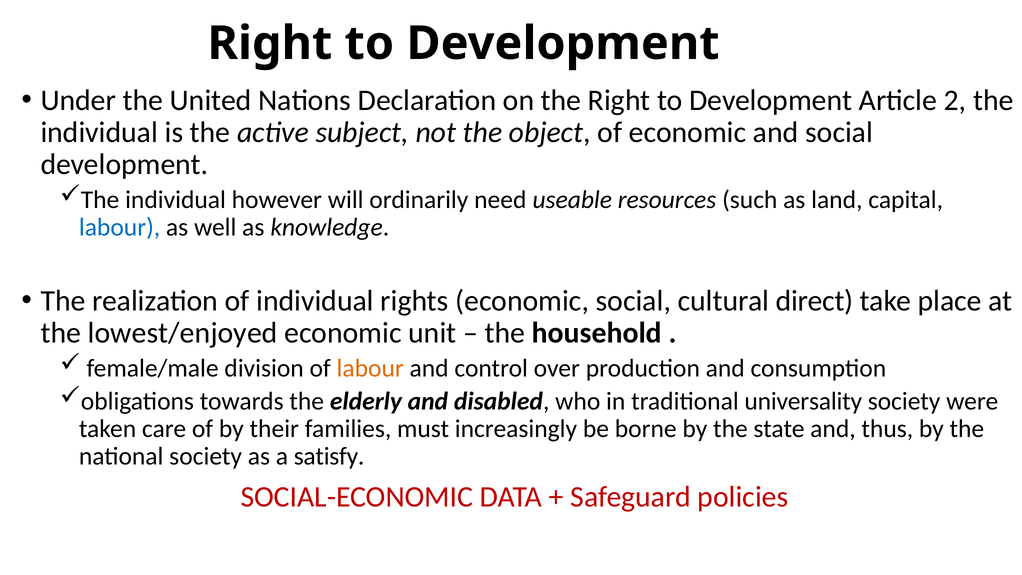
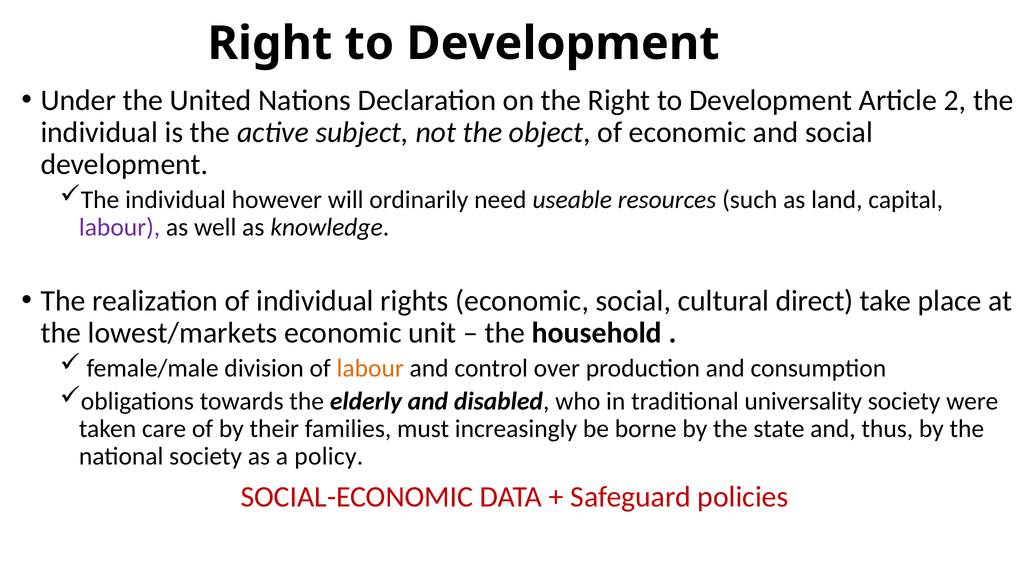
labour colour: blue -> purple (120, 227)
lowest/enjoyed: lowest/enjoyed -> lowest/markets (183, 333)
satisfy: satisfy -> policy (329, 456)
